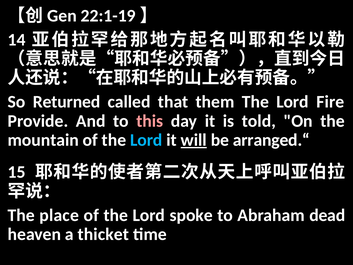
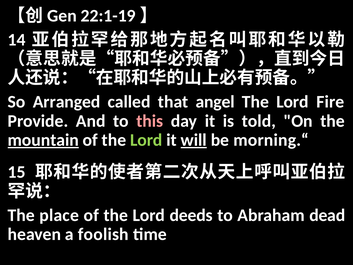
Returned: Returned -> Arranged (67, 102)
them: them -> angel (215, 102)
mountain underline: none -> present (43, 140)
Lord colour: light blue -> light green (146, 140)
arranged.“: arranged.“ -> morning.“ (271, 140)
spoke: spoke -> deeds (191, 215)
thicket: thicket -> foolish (103, 234)
